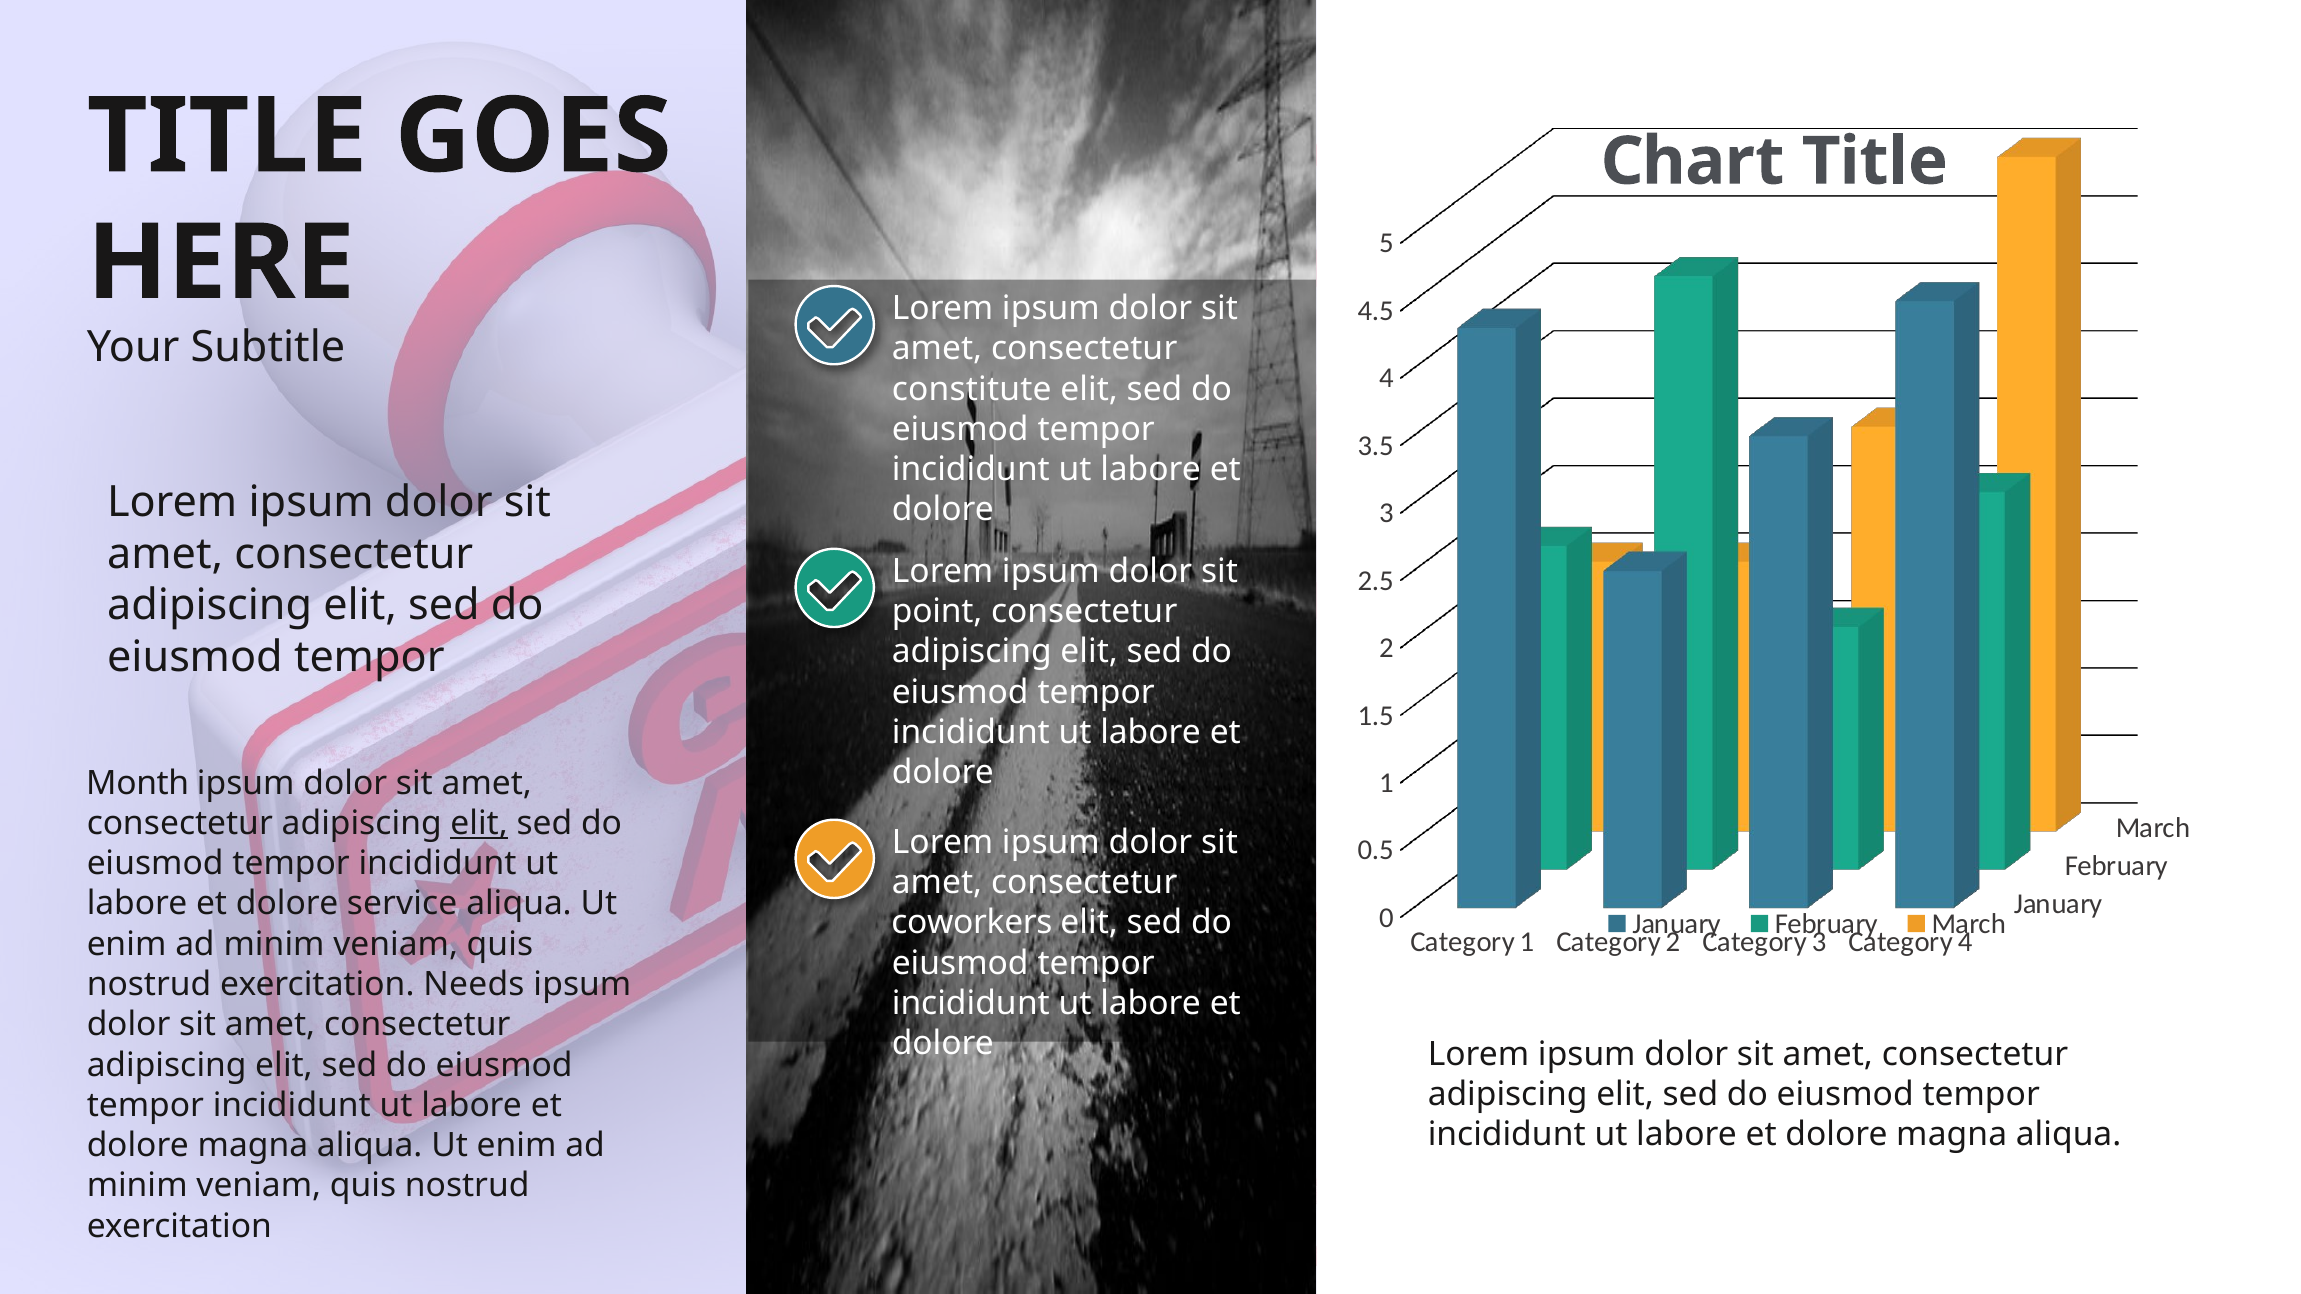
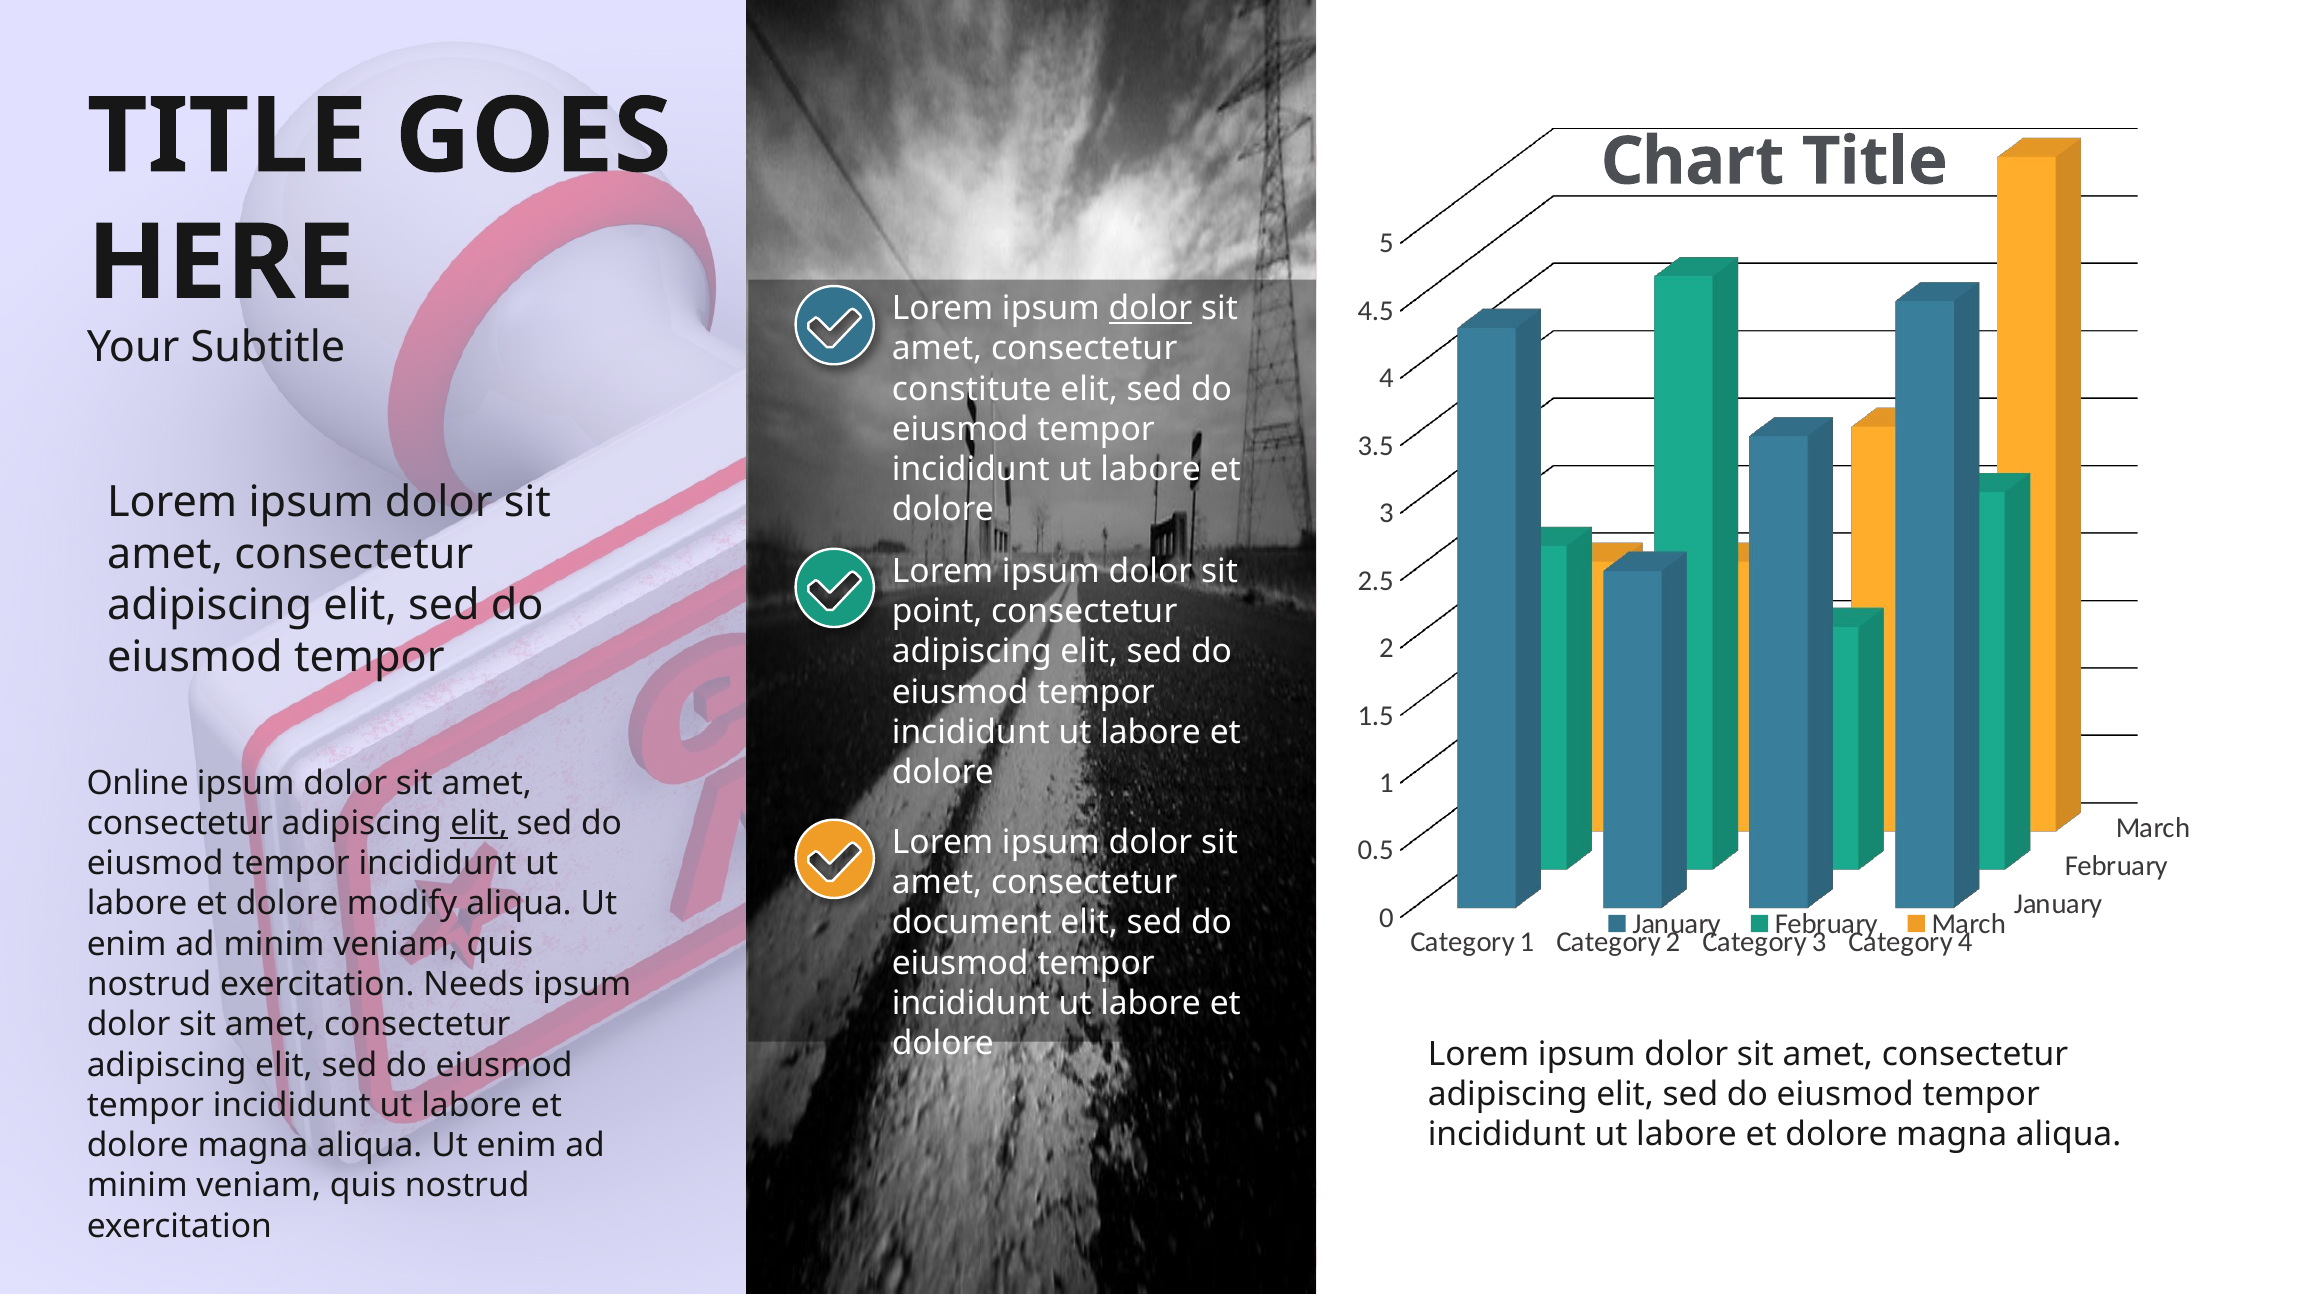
dolor underline: none -> present (1150, 309)
Month: Month -> Online (138, 783)
service: service -> modify (402, 904)
coworkers: coworkers -> document (972, 923)
